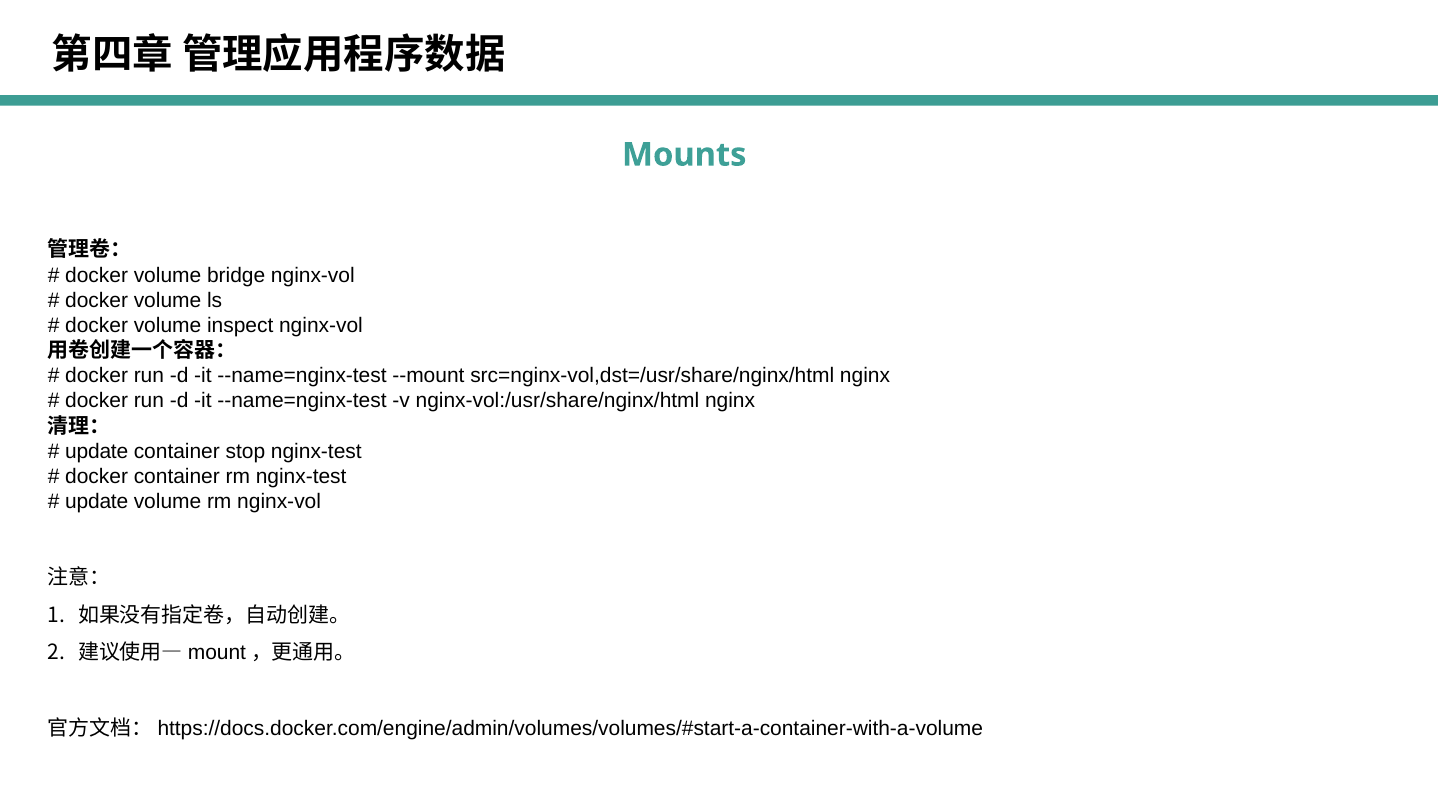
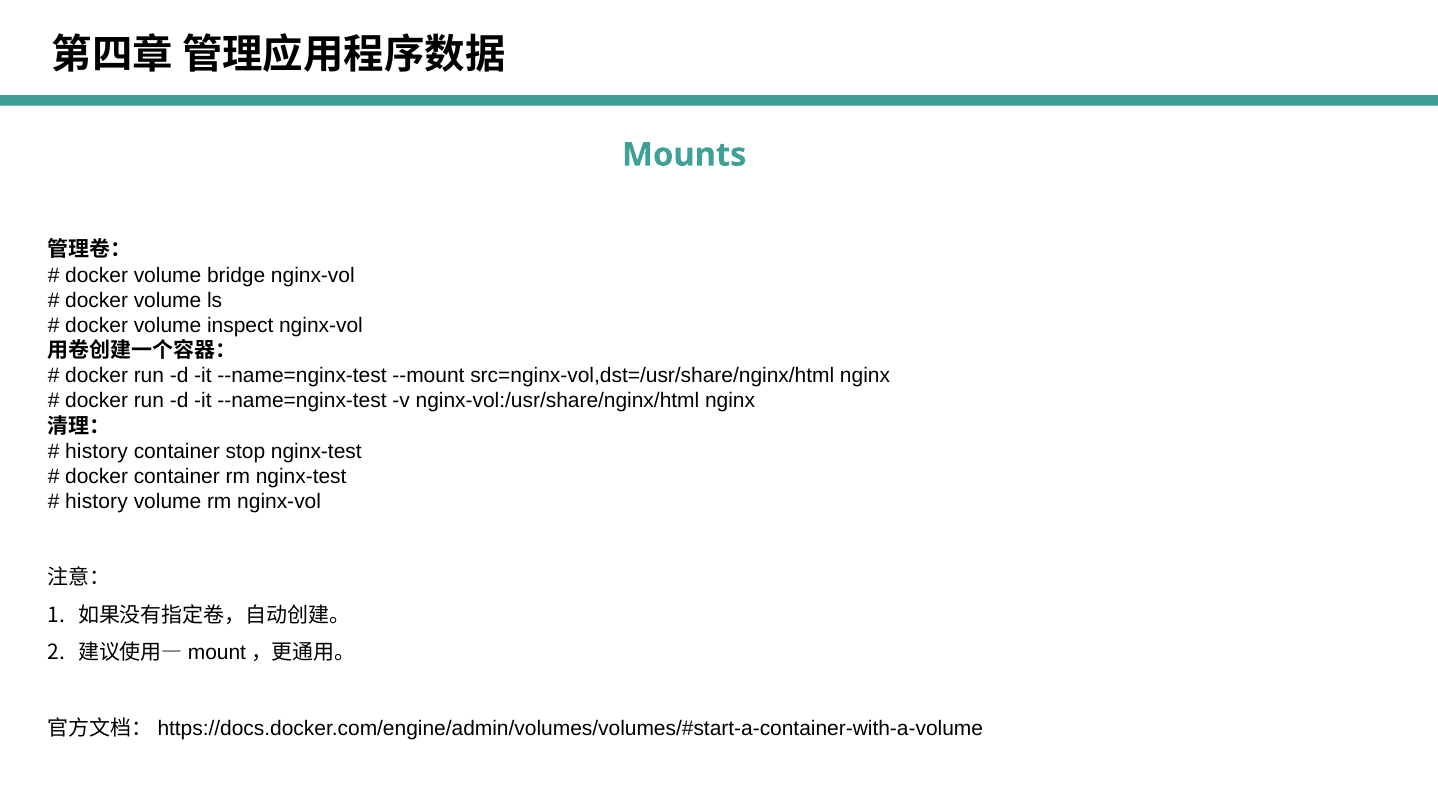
update: update -> history (97, 451)
update: update -> history (97, 502)
